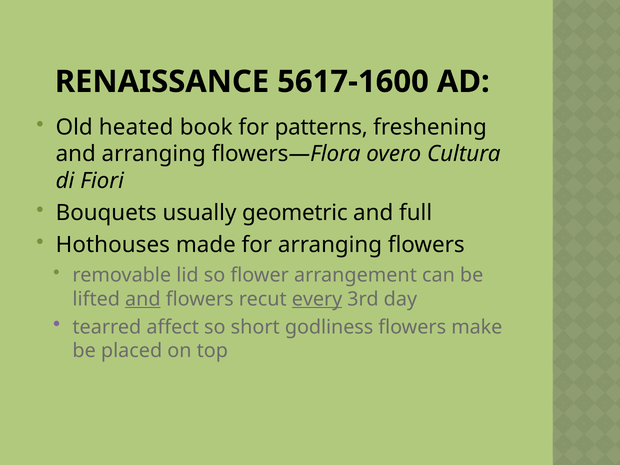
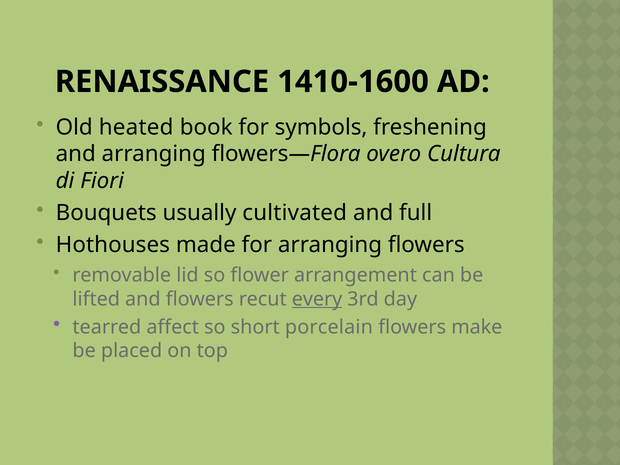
5617-1600: 5617-1600 -> 1410-1600 (353, 82)
patterns: patterns -> symbols (321, 127)
geometric: geometric -> cultivated (295, 213)
and underline: present -> none (143, 299)
godliness: godliness -> porcelain (329, 327)
